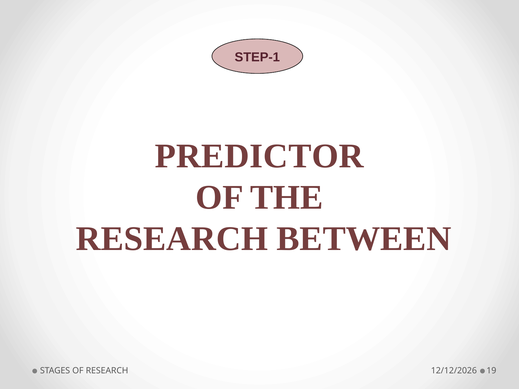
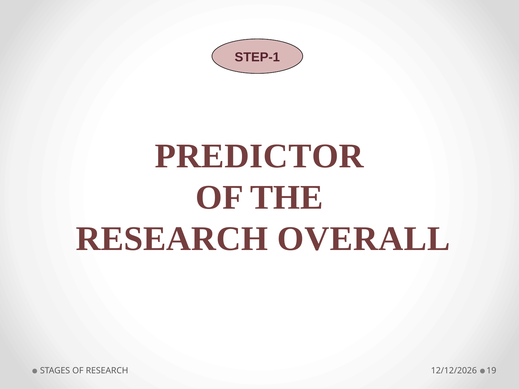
BETWEEN: BETWEEN -> OVERALL (364, 239)
